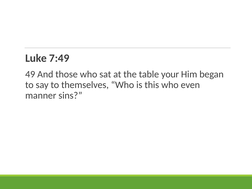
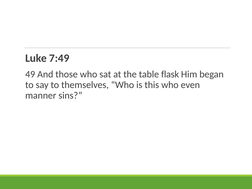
your: your -> flask (170, 74)
